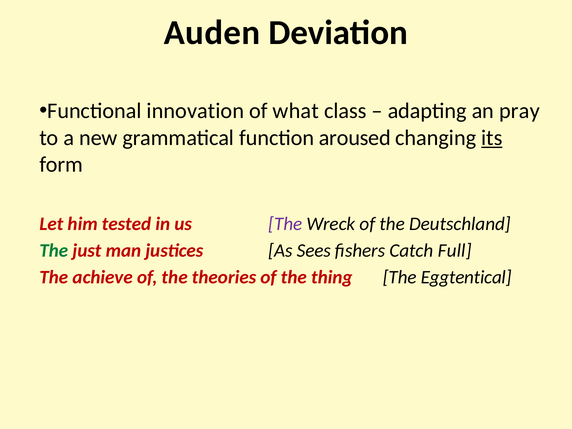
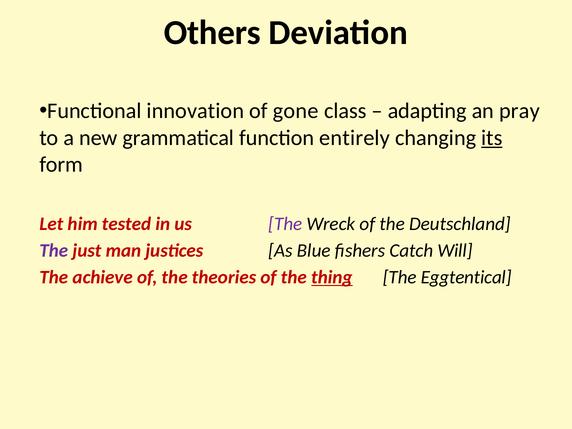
Auden: Auden -> Others (212, 33)
what: what -> gone (296, 111)
aroused: aroused -> entirely (355, 138)
The colour: green -> purple (54, 251)
Sees: Sees -> Blue (314, 251)
Full: Full -> Will (455, 251)
thing underline: none -> present (332, 277)
